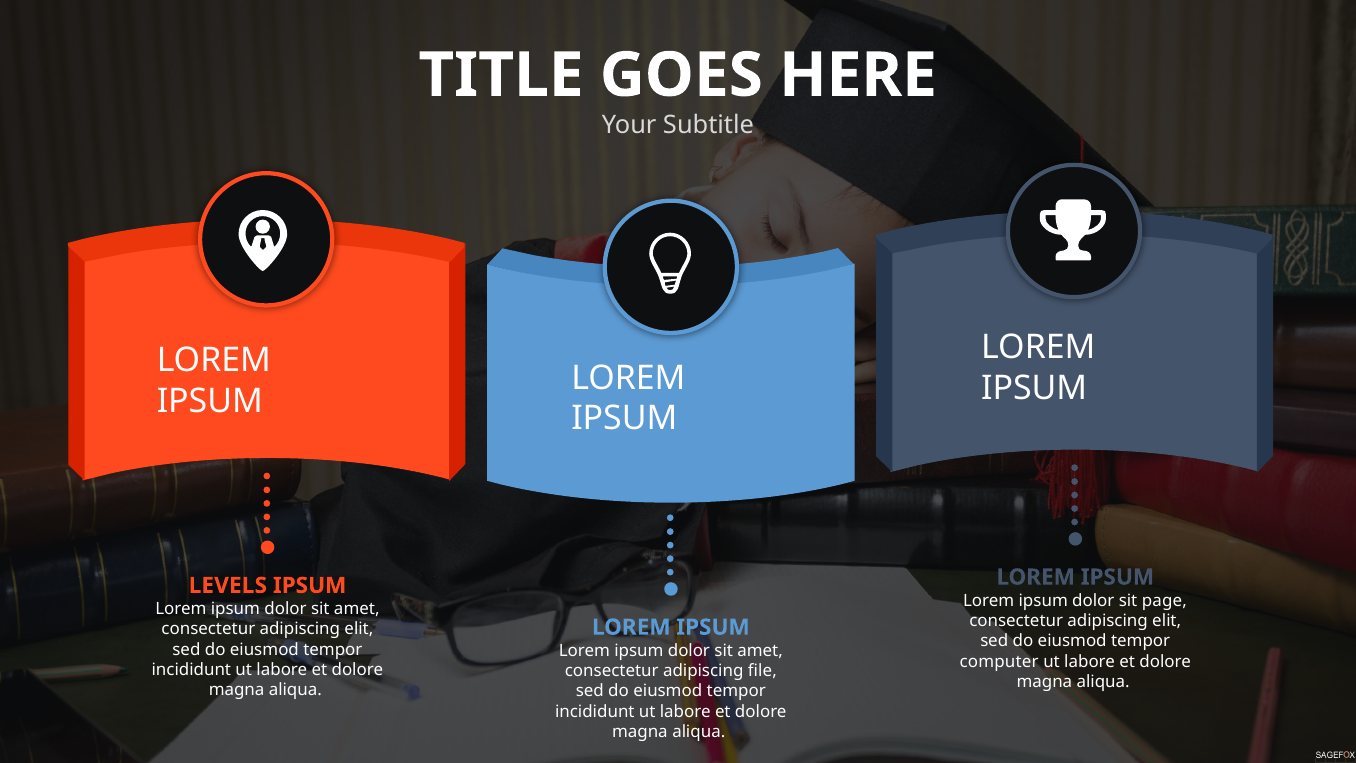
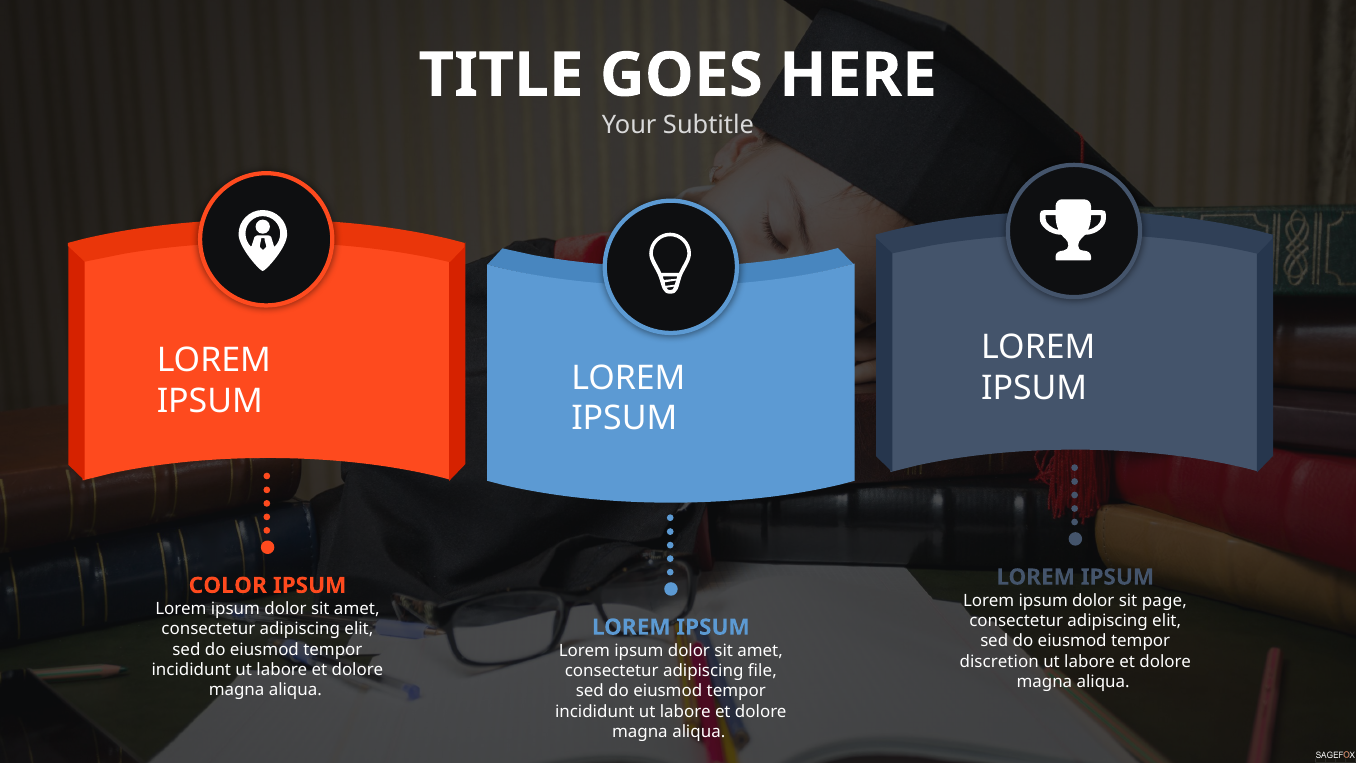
LEVELS: LEVELS -> COLOR (228, 585)
computer: computer -> discretion (999, 661)
